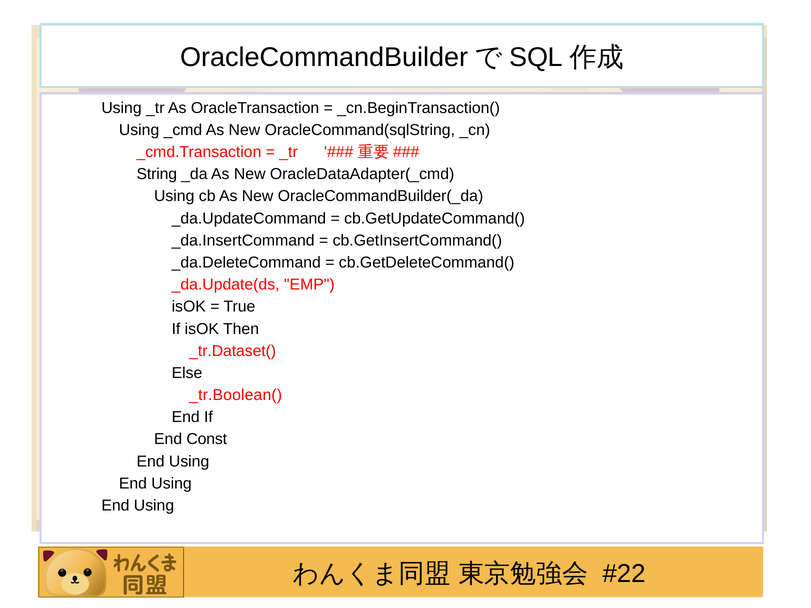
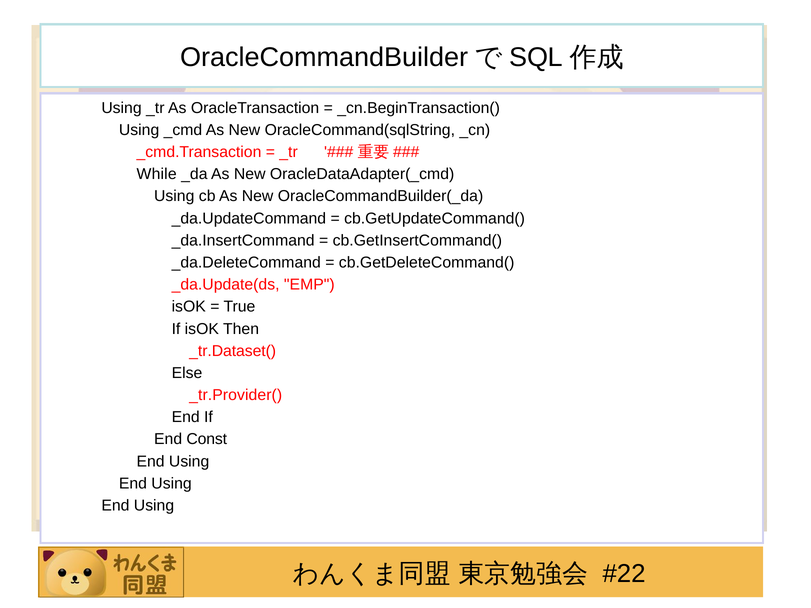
String: String -> While (157, 174)
_tr.Boolean(: _tr.Boolean( -> _tr.Provider( (236, 395)
